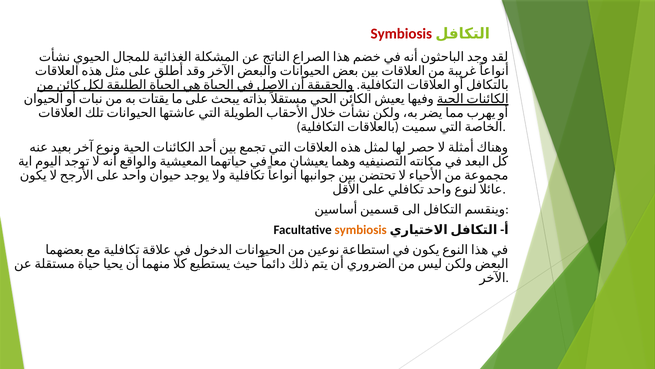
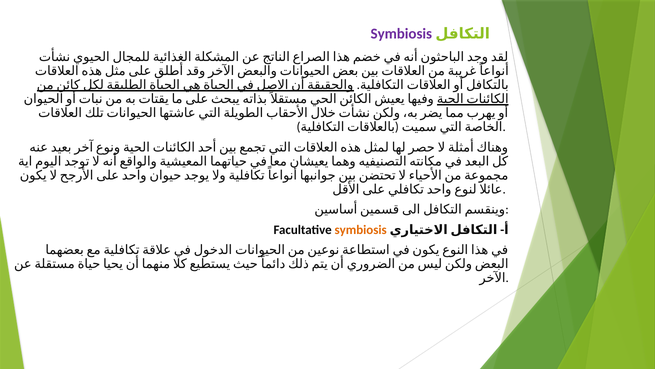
Symbiosis colour: red -> purple (401, 34)
